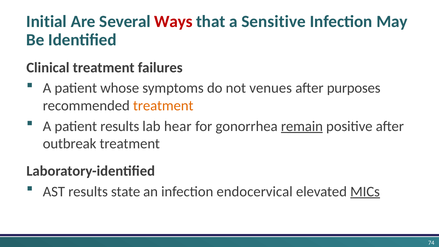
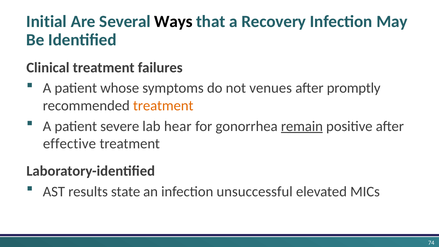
Ways colour: red -> black (173, 22)
Sensitive: Sensitive -> Recovery (274, 22)
purposes: purposes -> promptly (354, 88)
patient results: results -> severe (120, 126)
outbreak: outbreak -> effective (69, 144)
endocervical: endocervical -> unsuccessful (255, 191)
MICs underline: present -> none (365, 191)
